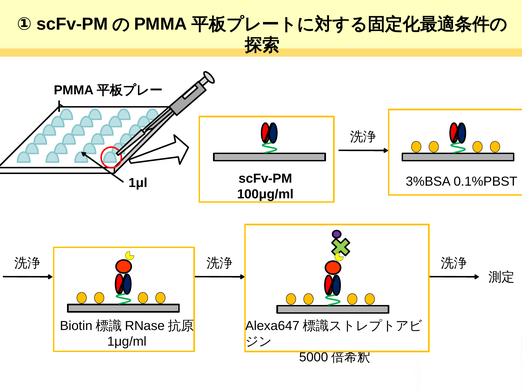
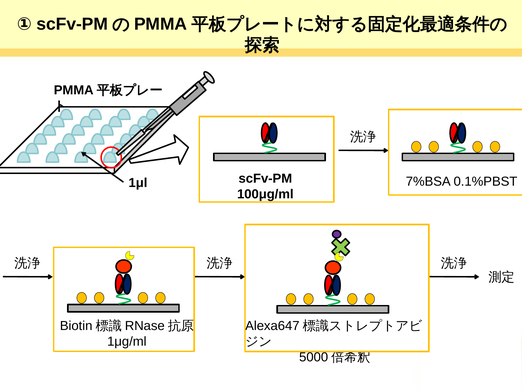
3%BSA: 3%BSA -> 7%BSA (428, 182)
